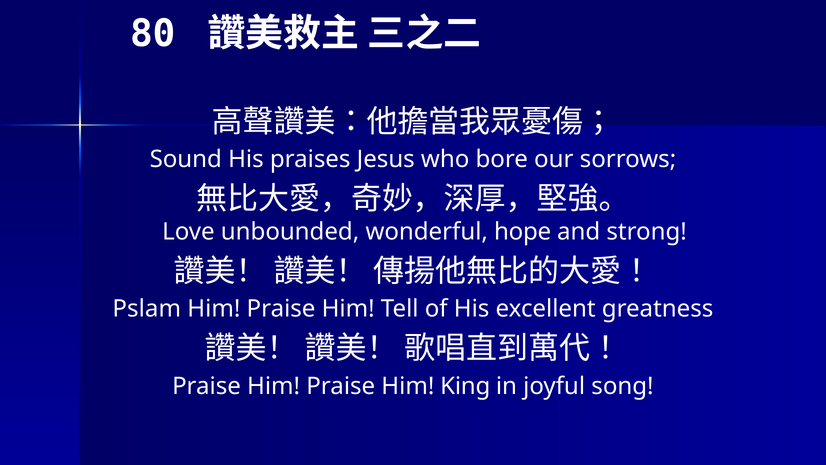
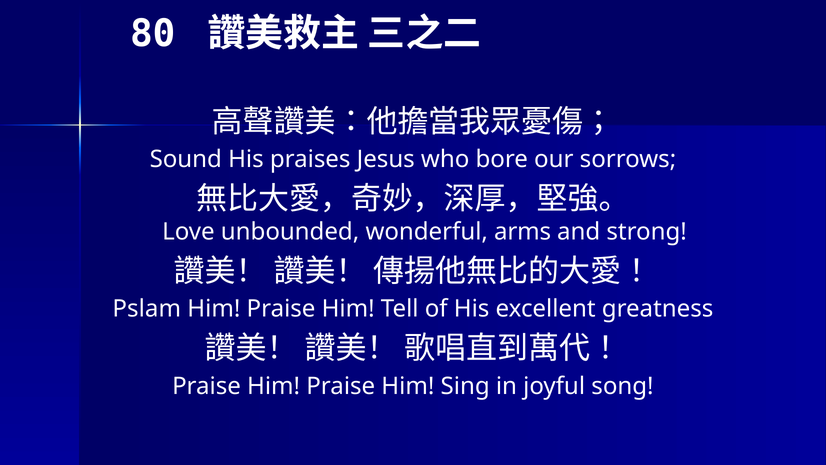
hope: hope -> arms (523, 232)
King: King -> Sing (465, 386)
